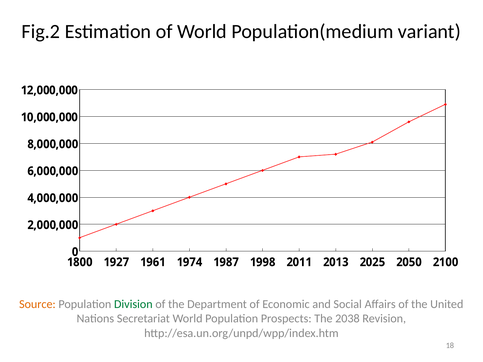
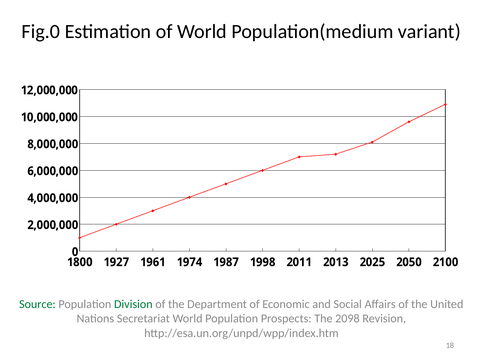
Fig.2: Fig.2 -> Fig.0 (41, 32)
Source colour: orange -> green (37, 304)
2038: 2038 -> 2098 (347, 319)
